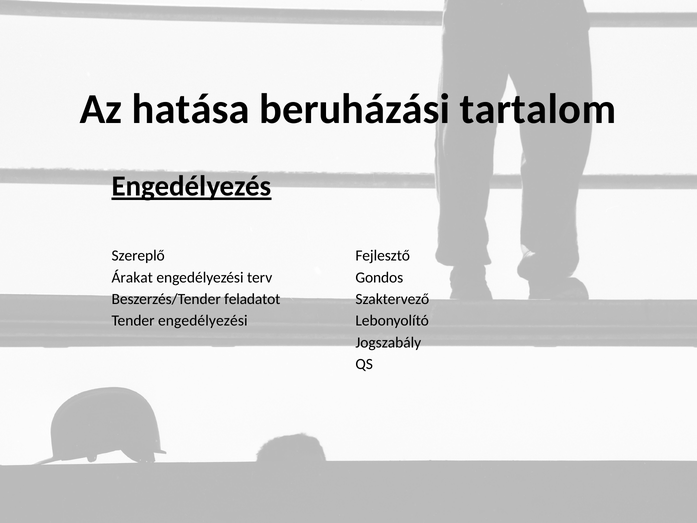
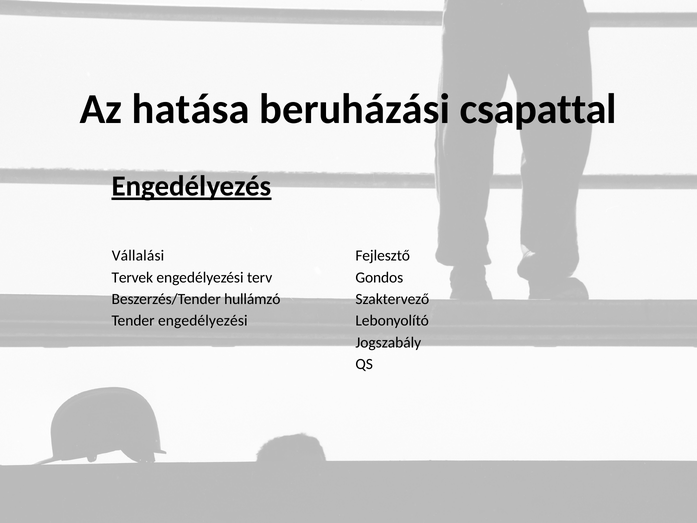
tartalom: tartalom -> csapattal (538, 109)
Szereplő: Szereplő -> Vállalási (138, 256)
Árakat: Árakat -> Tervek (132, 277)
feladatot: feladatot -> hullámzó (252, 299)
